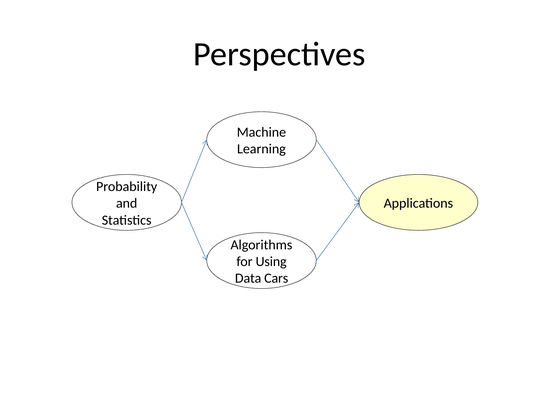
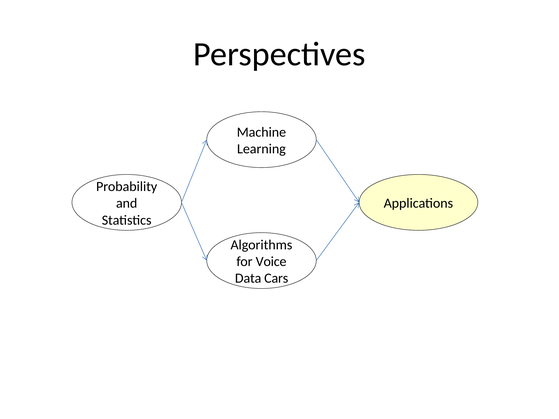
Using: Using -> Voice (271, 262)
